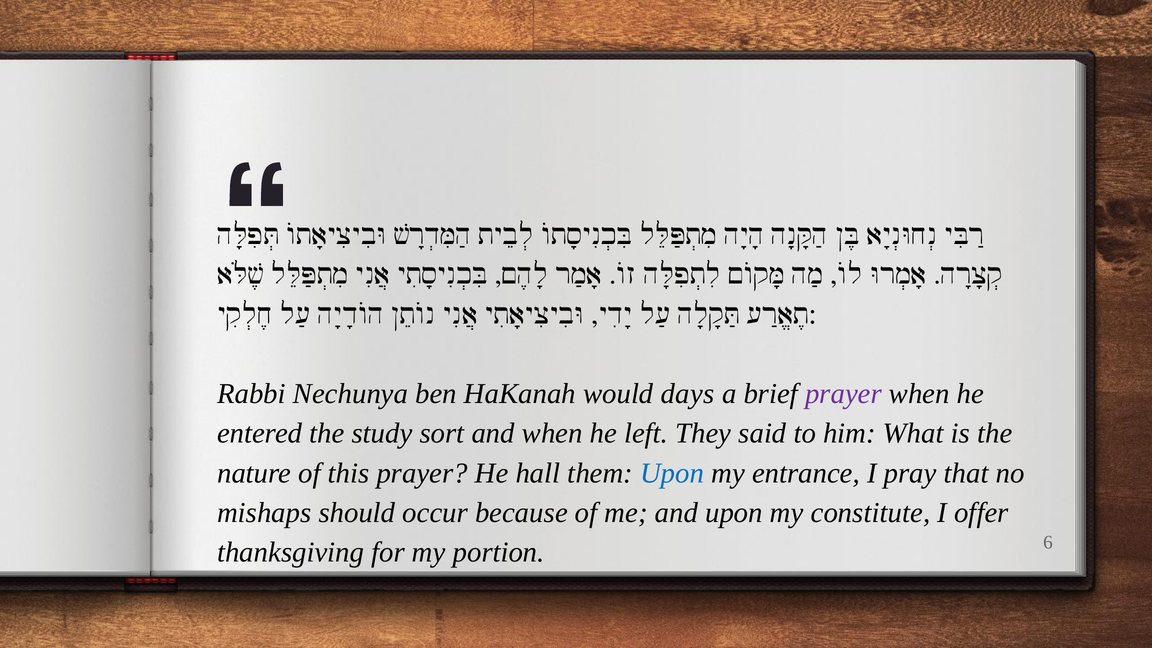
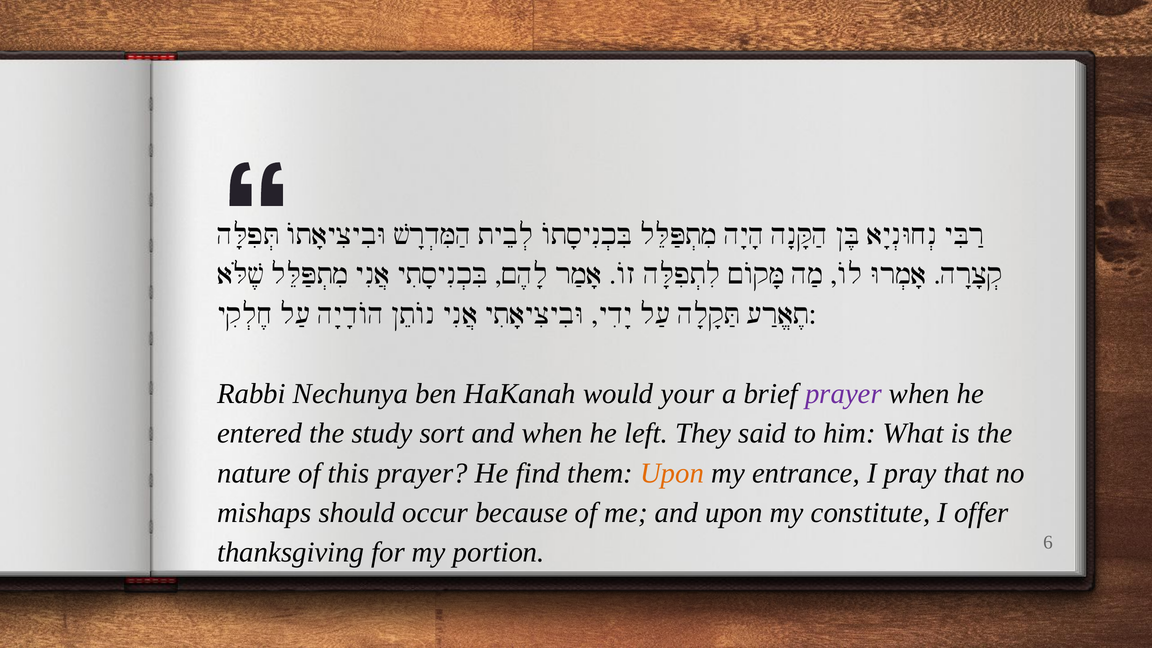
days: days -> your (688, 394)
hall: hall -> find (538, 473)
Upon colour: blue -> orange (672, 473)
